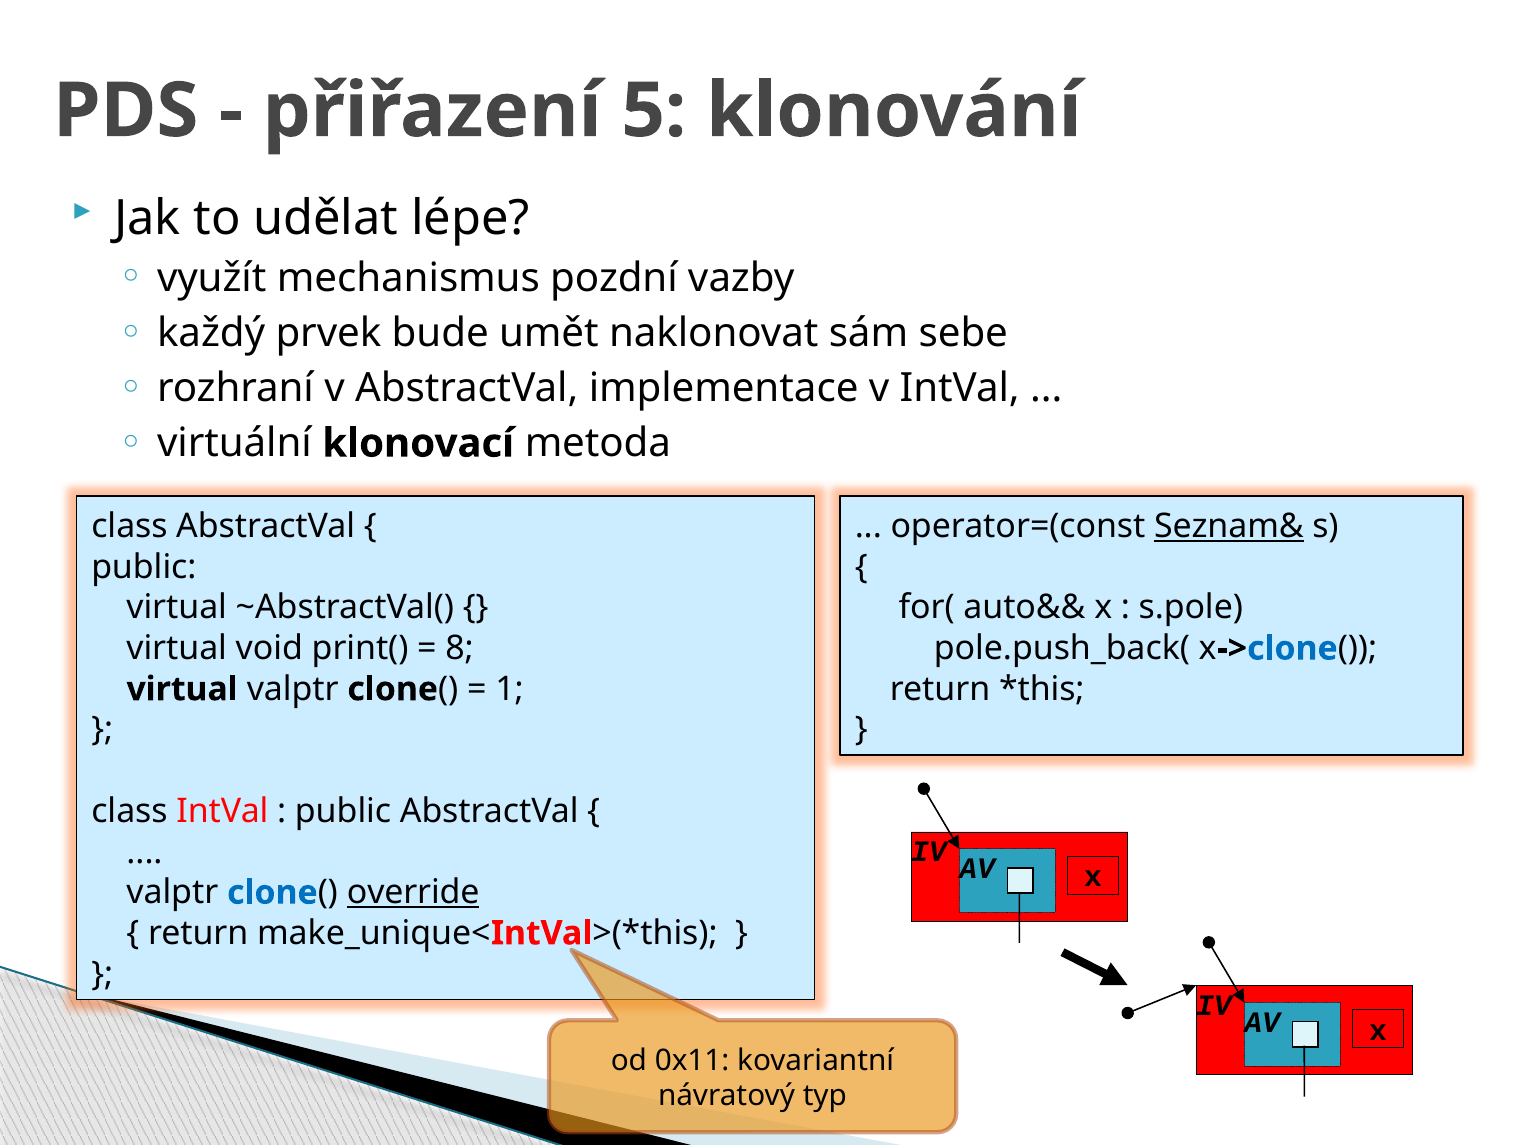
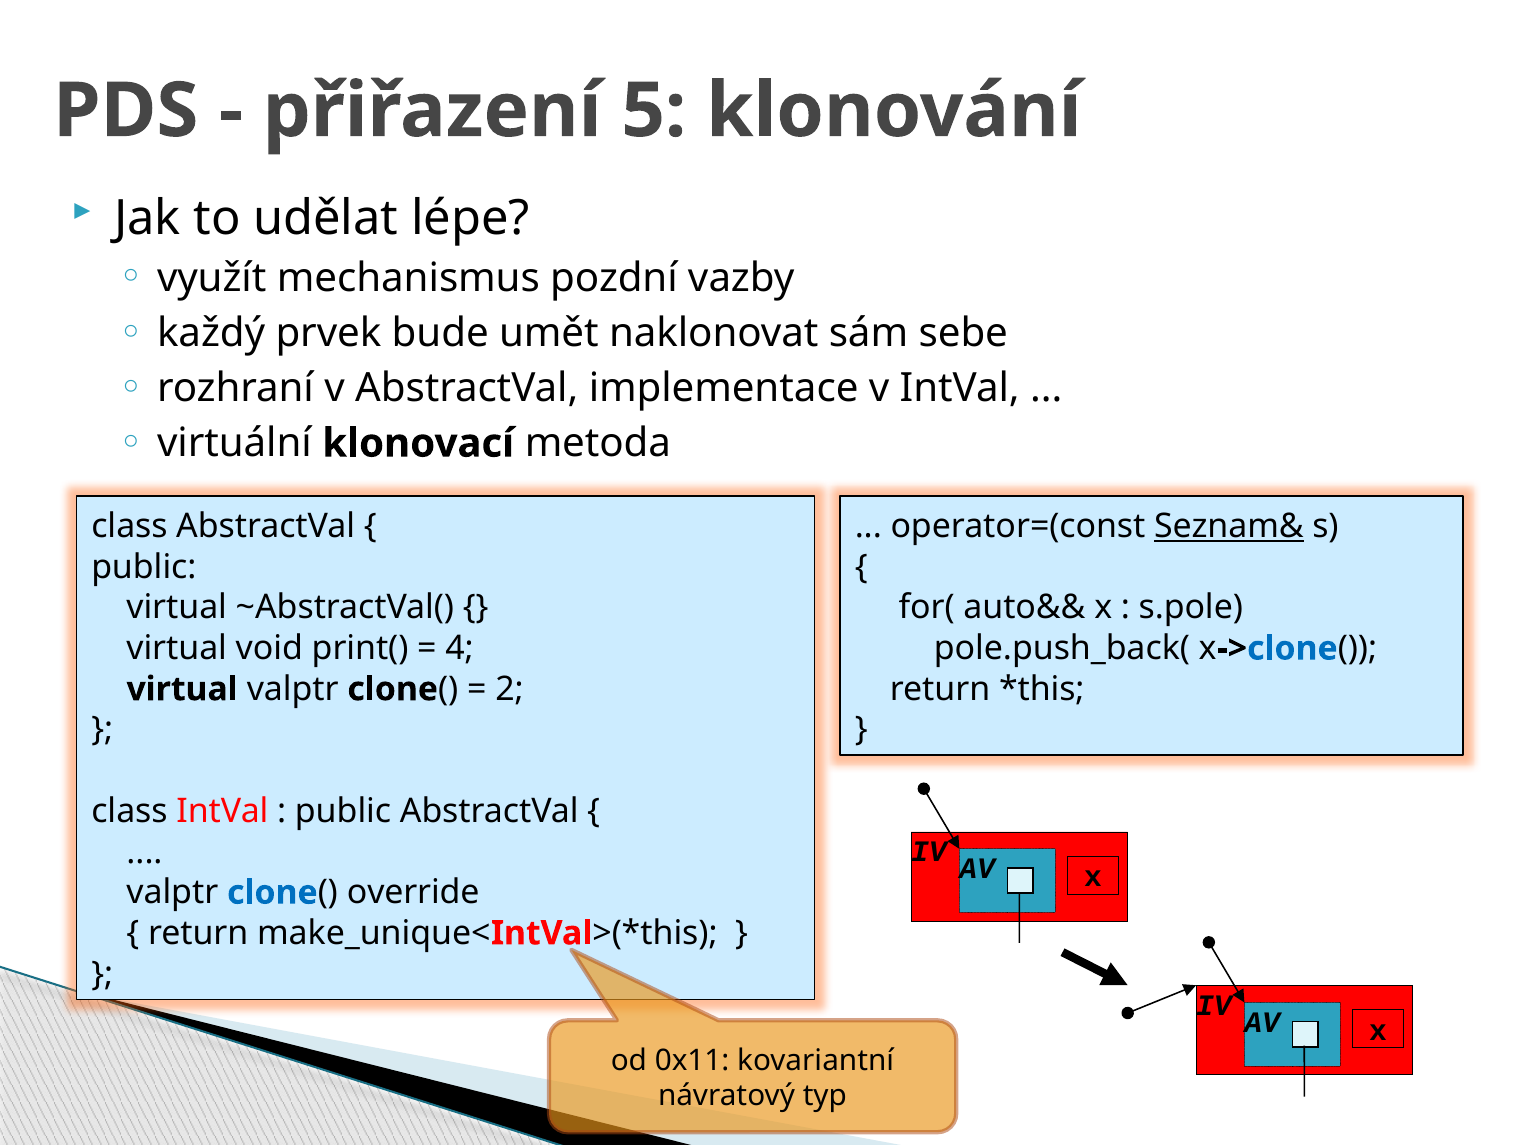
8: 8 -> 4 (460, 649)
1: 1 -> 2 (510, 689)
override underline: present -> none (413, 893)
